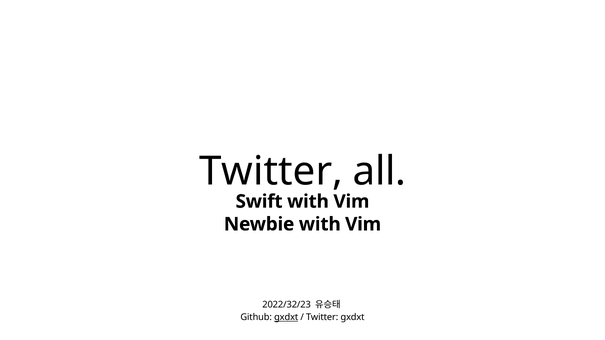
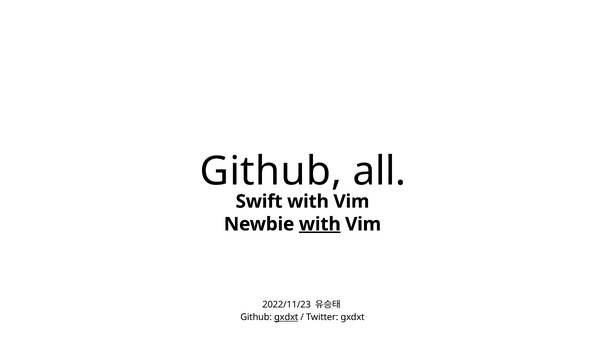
Twitter: Twitter -> Github (271, 171)
with underline: none -> present (320, 224)
2022/32/23: 2022/32/23 -> 2022/11/23 (287, 305)
